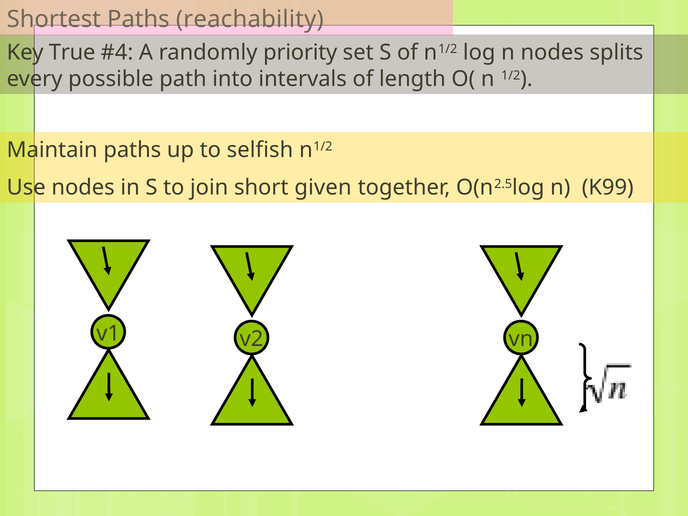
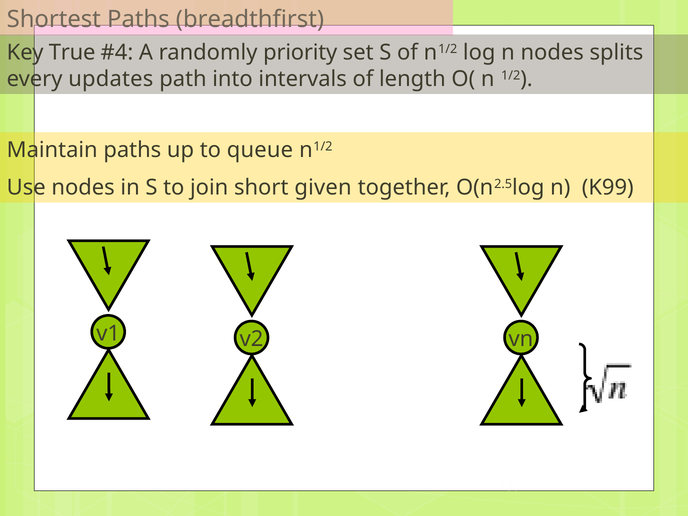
reachability: reachability -> breadthfirst (250, 19)
possible: possible -> updates (111, 79)
selfish: selfish -> queue (260, 150)
